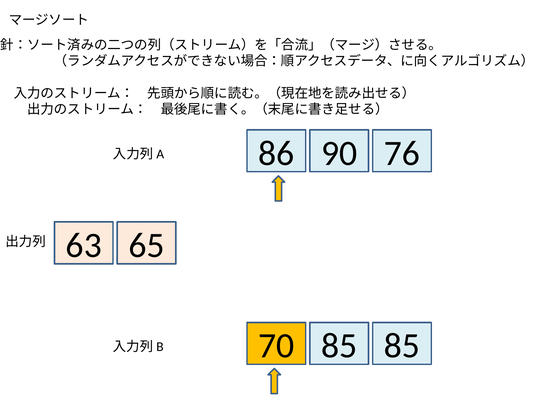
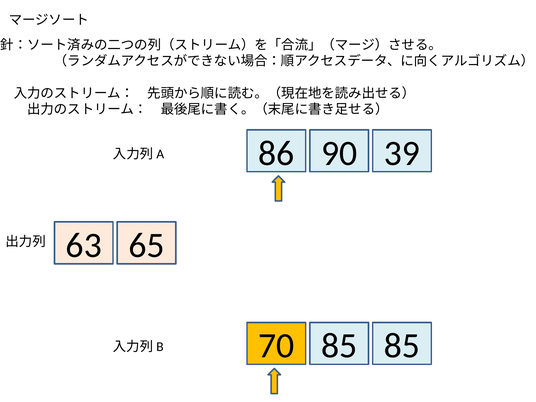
76: 76 -> 39 (402, 153)
